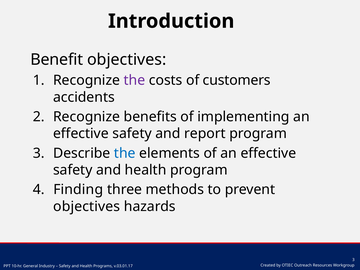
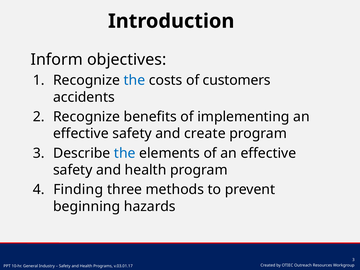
Benefit: Benefit -> Inform (57, 60)
the colour: purple -> blue (134, 80)
report: report -> create (205, 134)
objectives: objectives -> beginning (87, 206)
